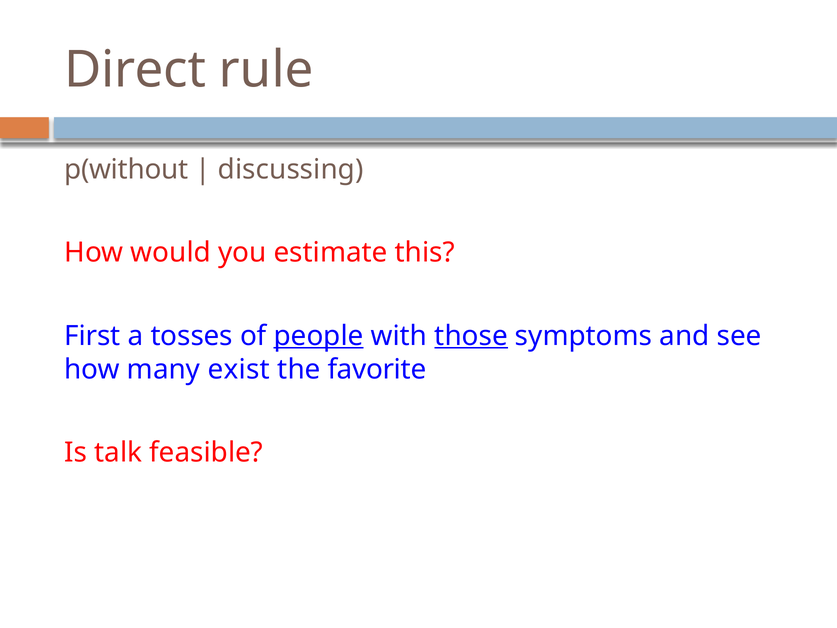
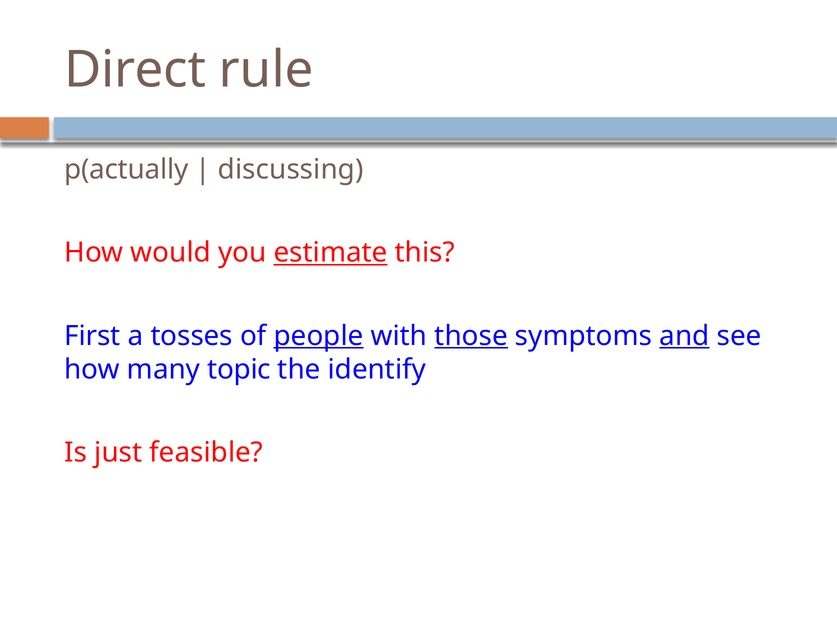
p(without: p(without -> p(actually (126, 169)
estimate underline: none -> present (331, 253)
and underline: none -> present (684, 336)
exist: exist -> topic (239, 369)
favorite: favorite -> identify (377, 369)
talk: talk -> just (118, 452)
